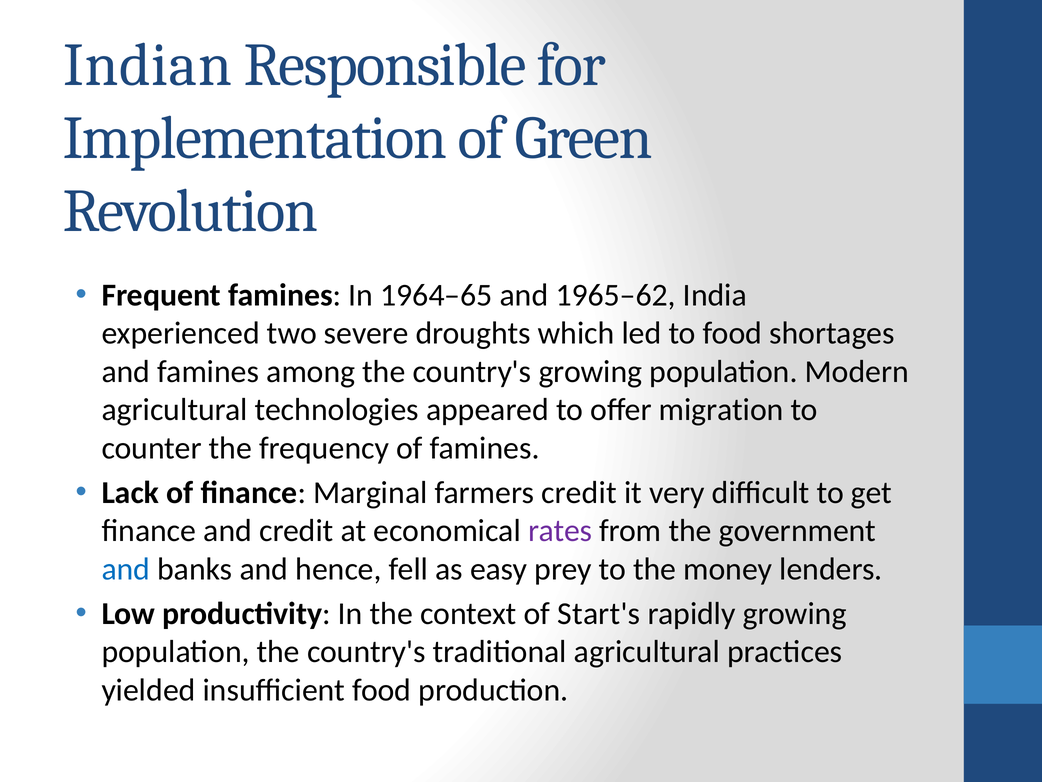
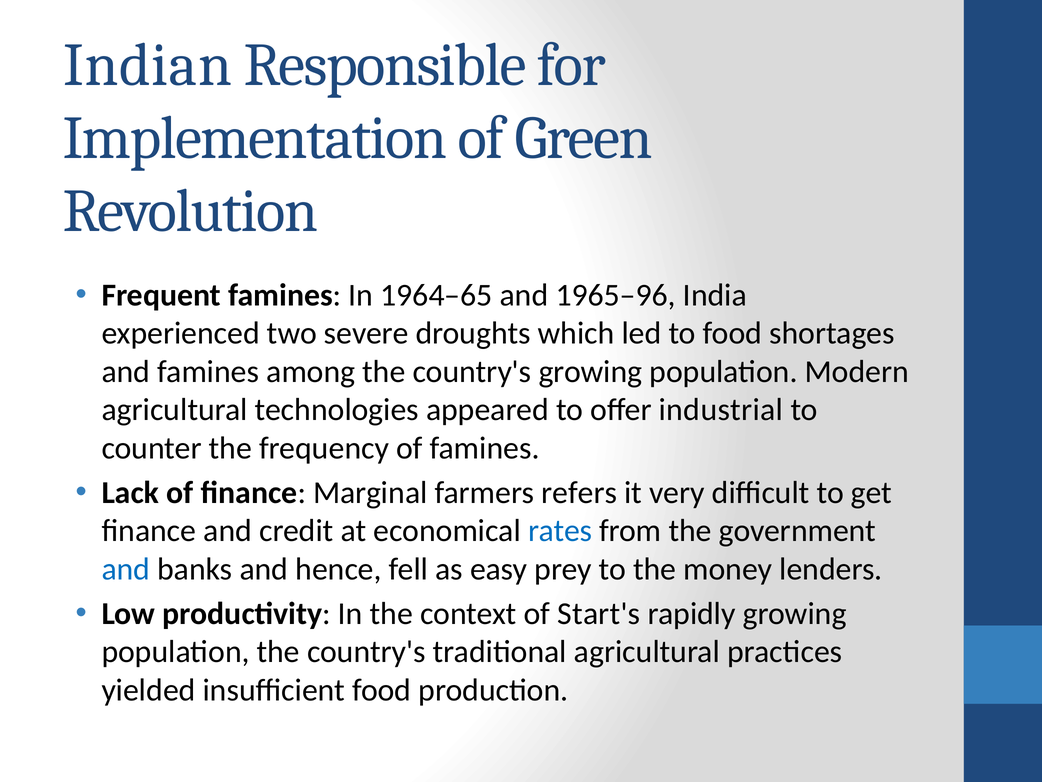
1965–62: 1965–62 -> 1965–96 (616, 295)
migration: migration -> industrial (721, 410)
farmers credit: credit -> refers (579, 492)
rates colour: purple -> blue (560, 531)
